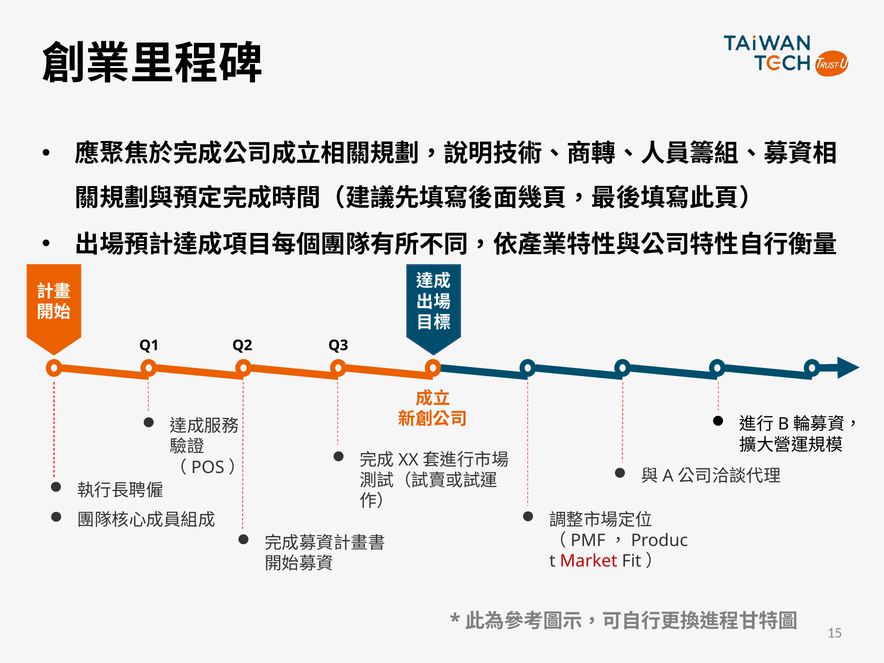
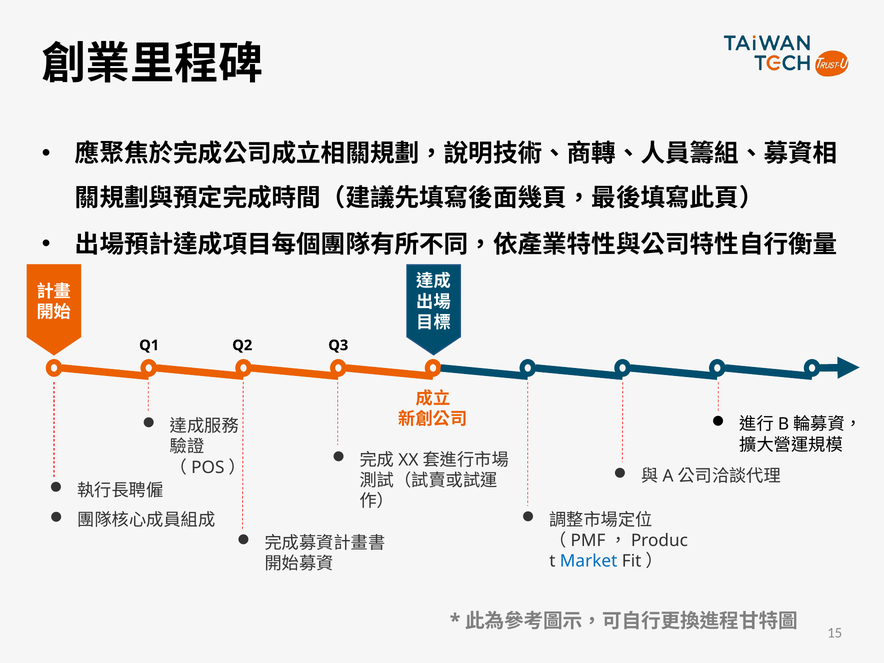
Market colour: red -> blue (589, 561)
